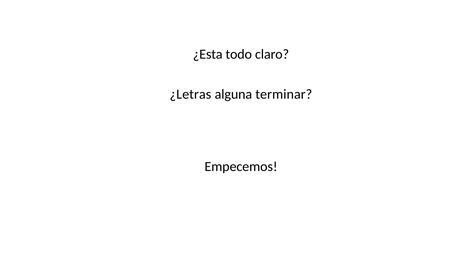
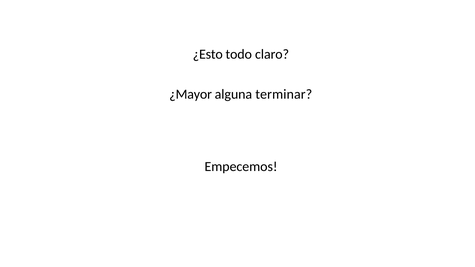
¿Esta: ¿Esta -> ¿Esto (208, 54)
¿Letras: ¿Letras -> ¿Mayor (191, 94)
